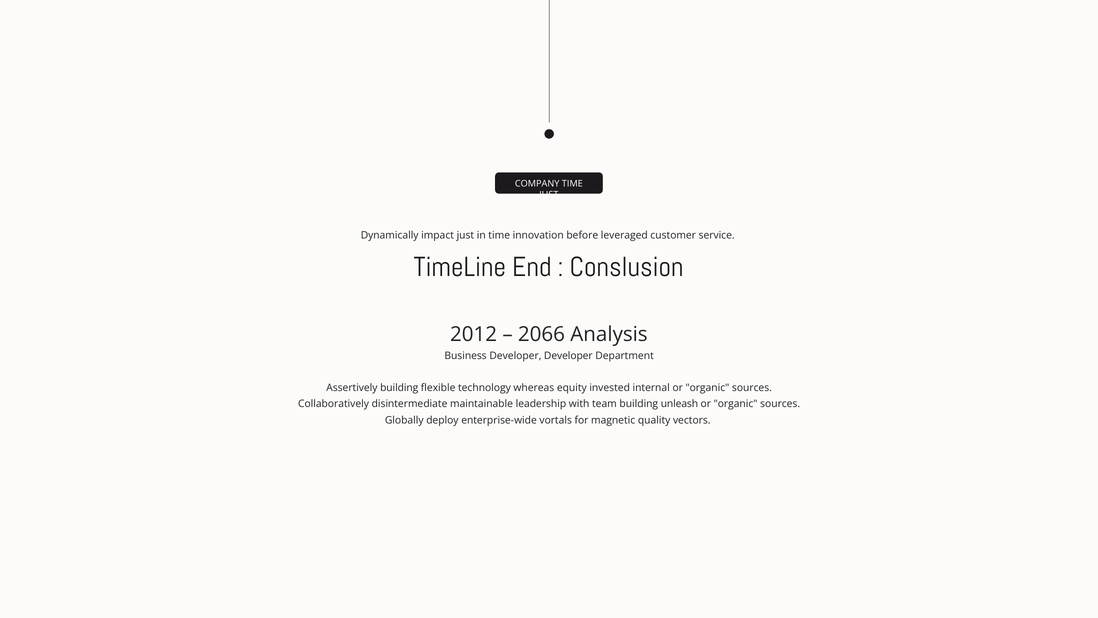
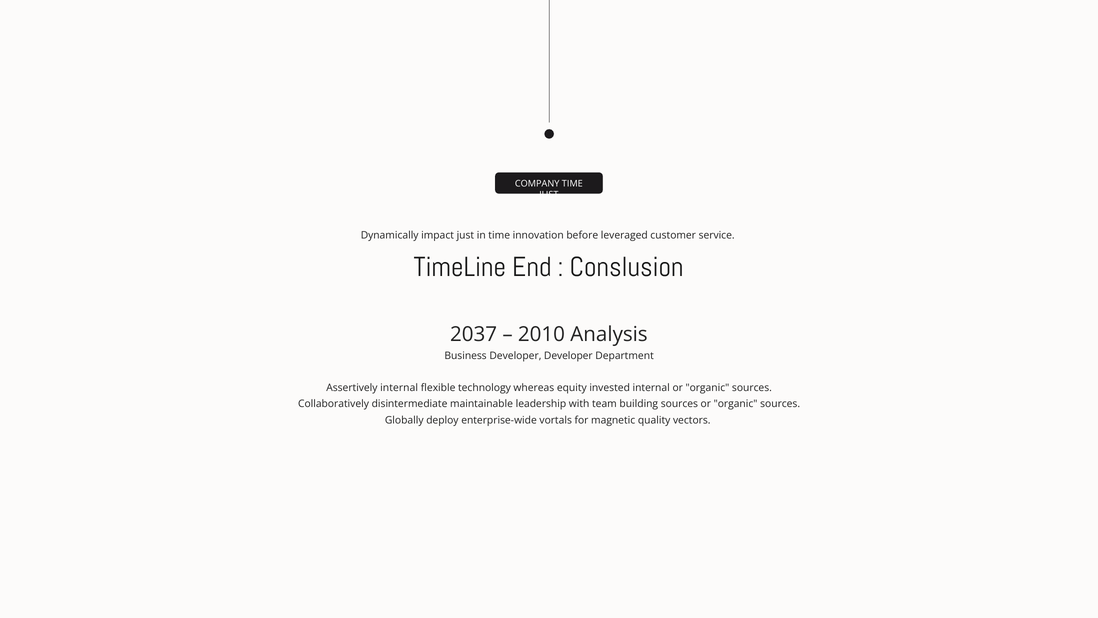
2012: 2012 -> 2037 (474, 334)
2066: 2066 -> 2010 (541, 334)
Assertively building: building -> internal (399, 388)
building unleash: unleash -> sources (679, 404)
